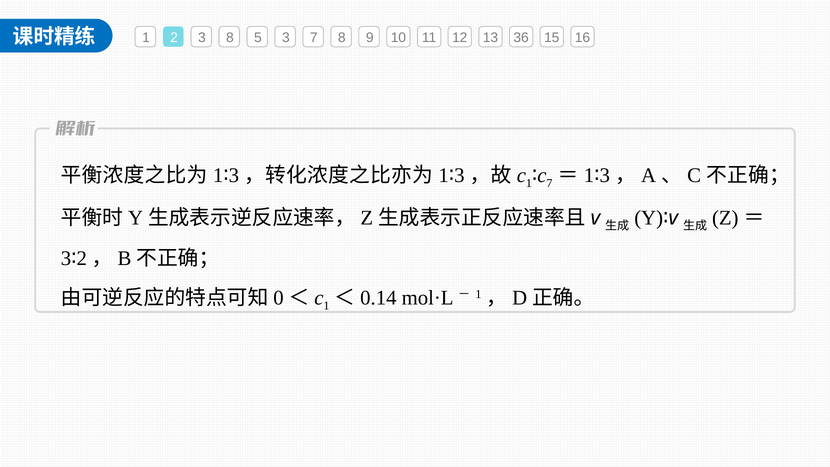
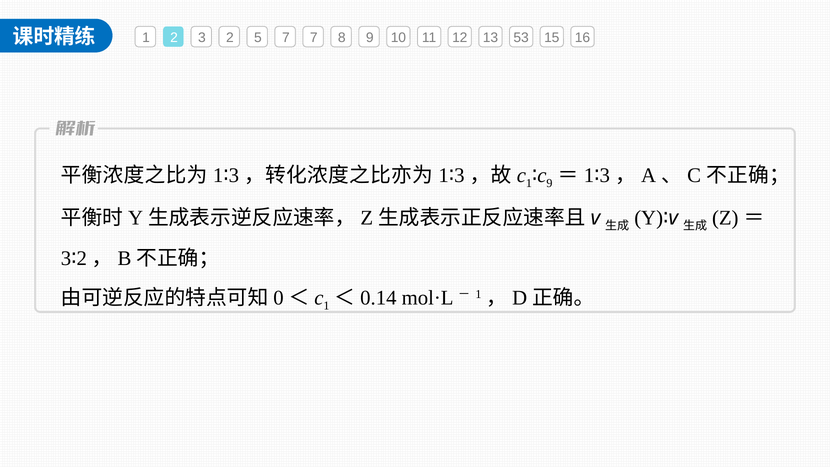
3 8: 8 -> 2 (230, 38)
5 3: 3 -> 7 (286, 38)
36: 36 -> 53 (521, 38)
7: 7 -> 9 (549, 183)
